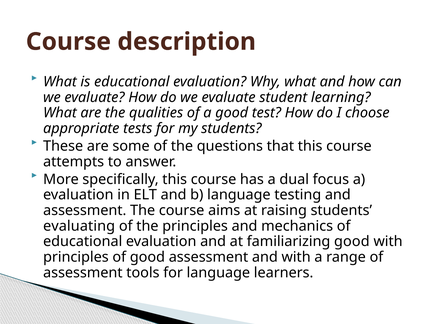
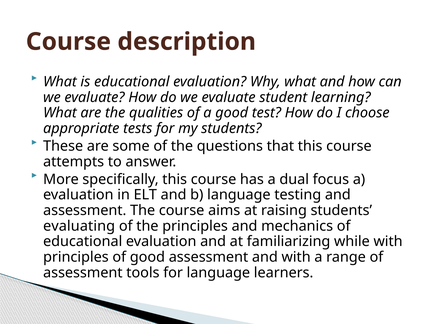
familiarizing good: good -> while (352, 242)
